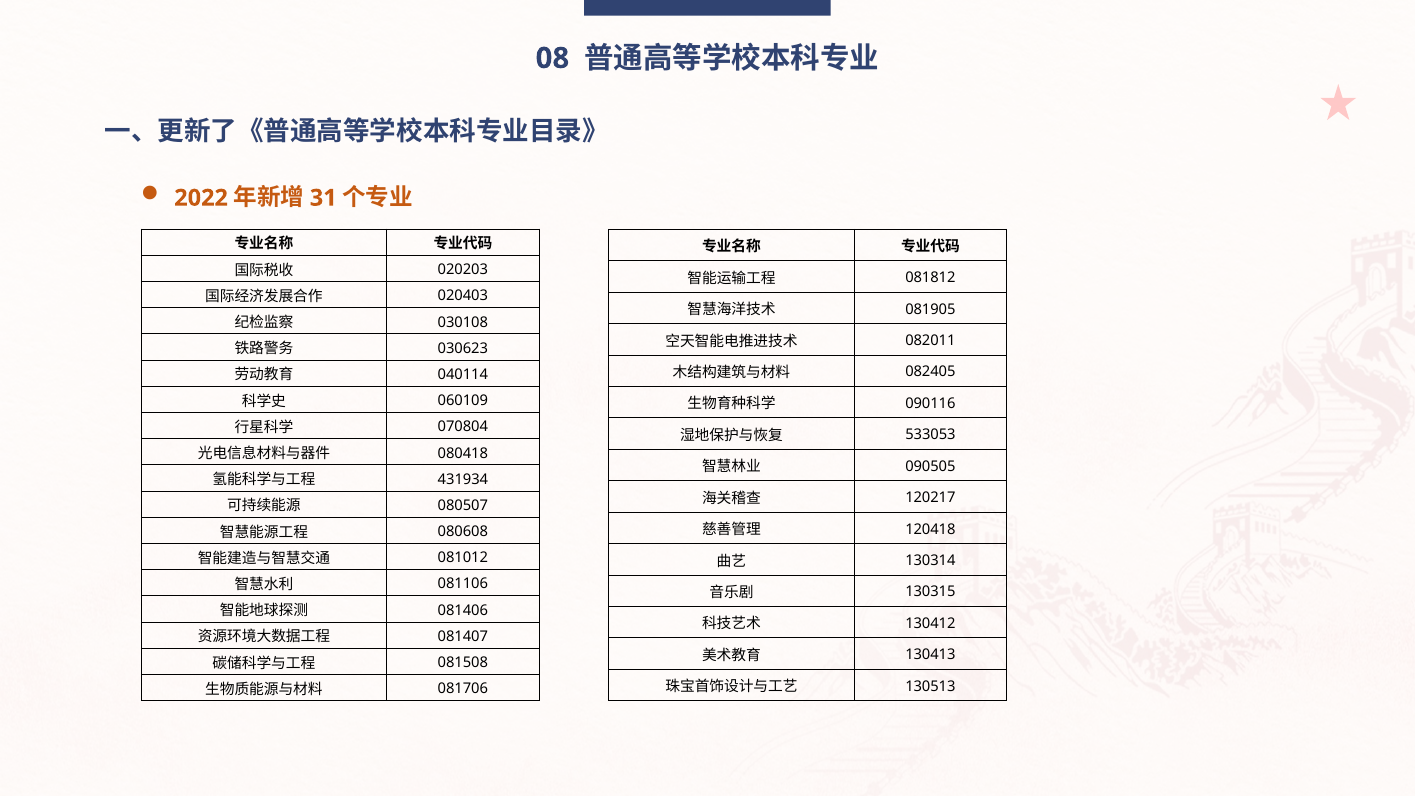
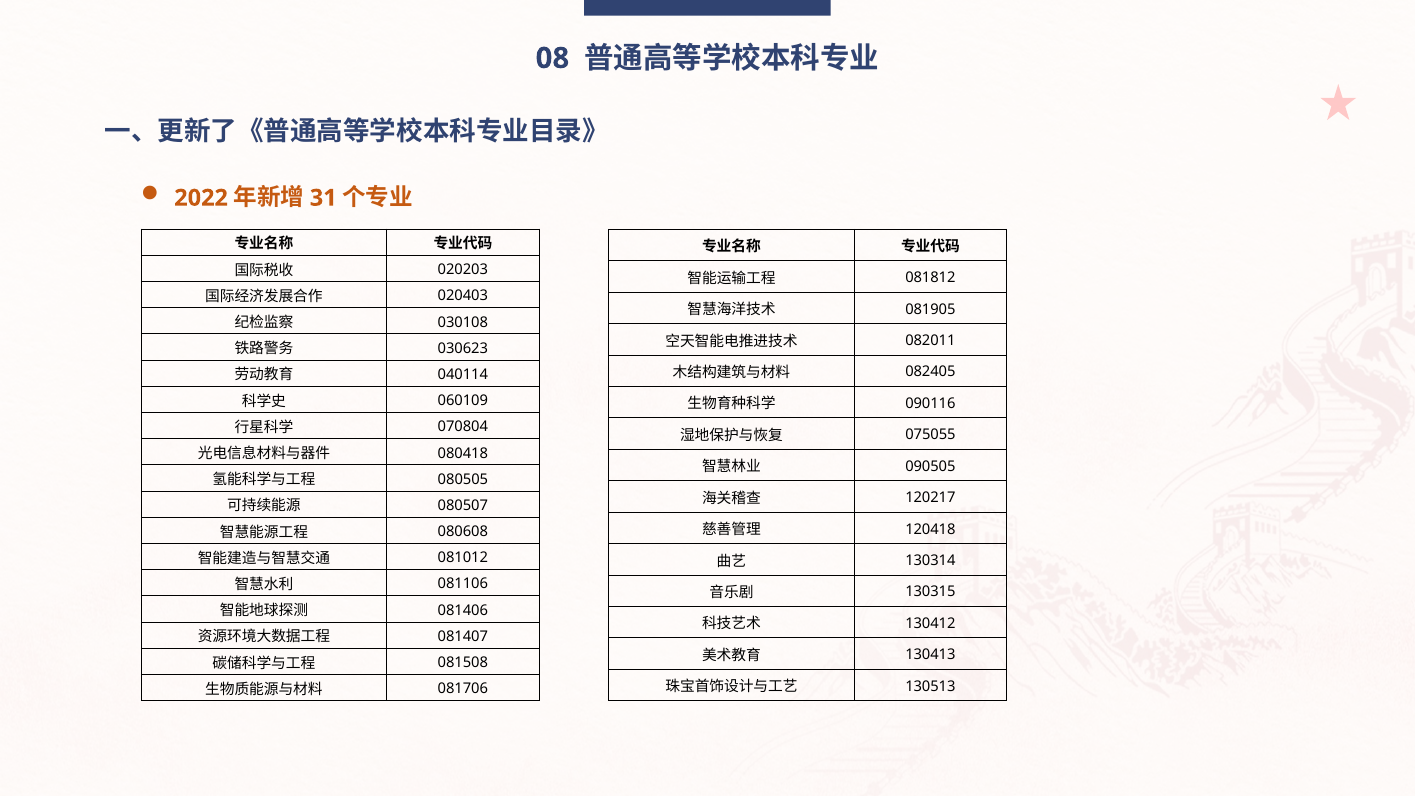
533053: 533053 -> 075055 (930, 435)
431934: 431934 -> 080505 (463, 479)
